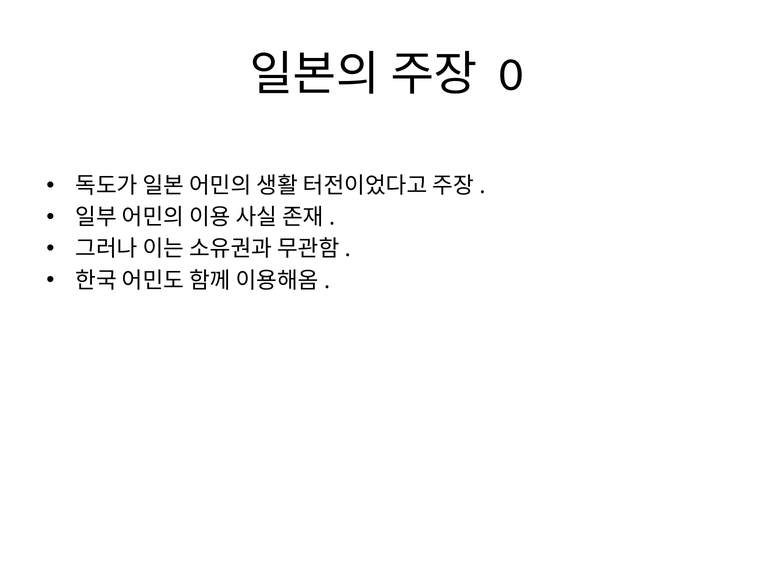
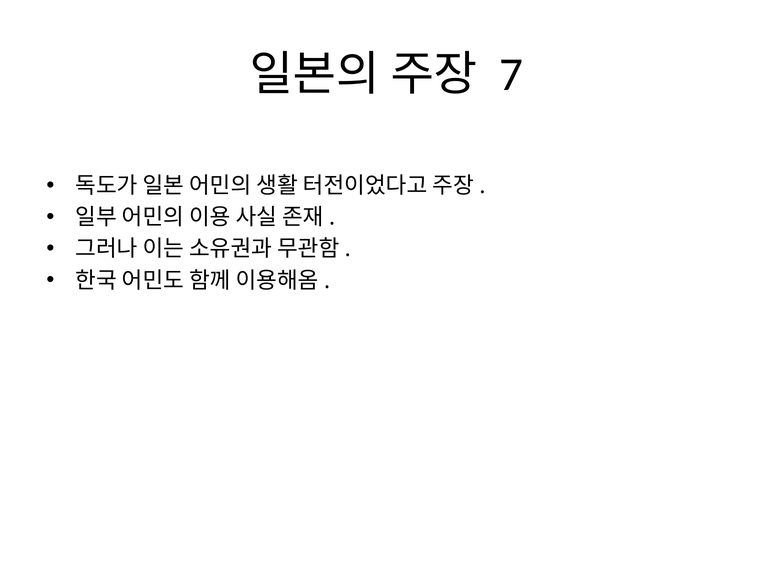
0: 0 -> 7 (511, 75)
